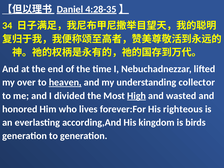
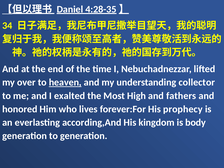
divided: divided -> exalted (70, 96)
High underline: present -> none (137, 96)
wasted: wasted -> fathers (181, 96)
righteous: righteous -> prophecy (183, 109)
birds: birds -> body (196, 122)
